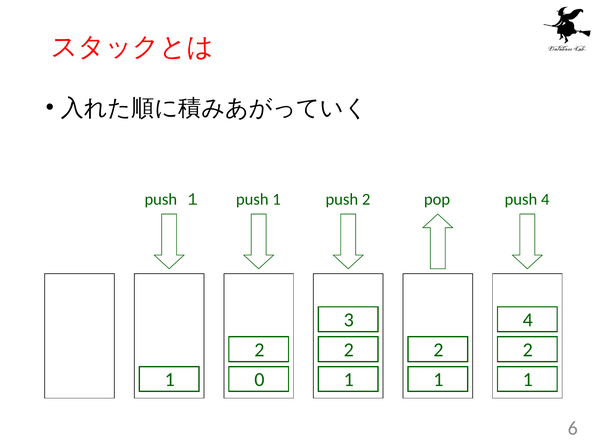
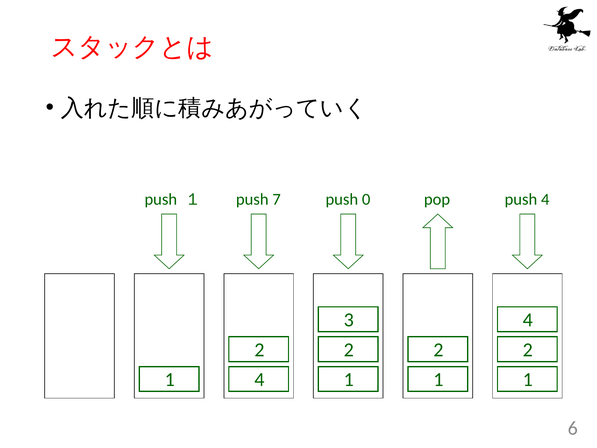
push 1: 1 -> 7 (277, 199)
push 2: 2 -> 0 (366, 199)
0: 0 -> 4 (259, 379)
